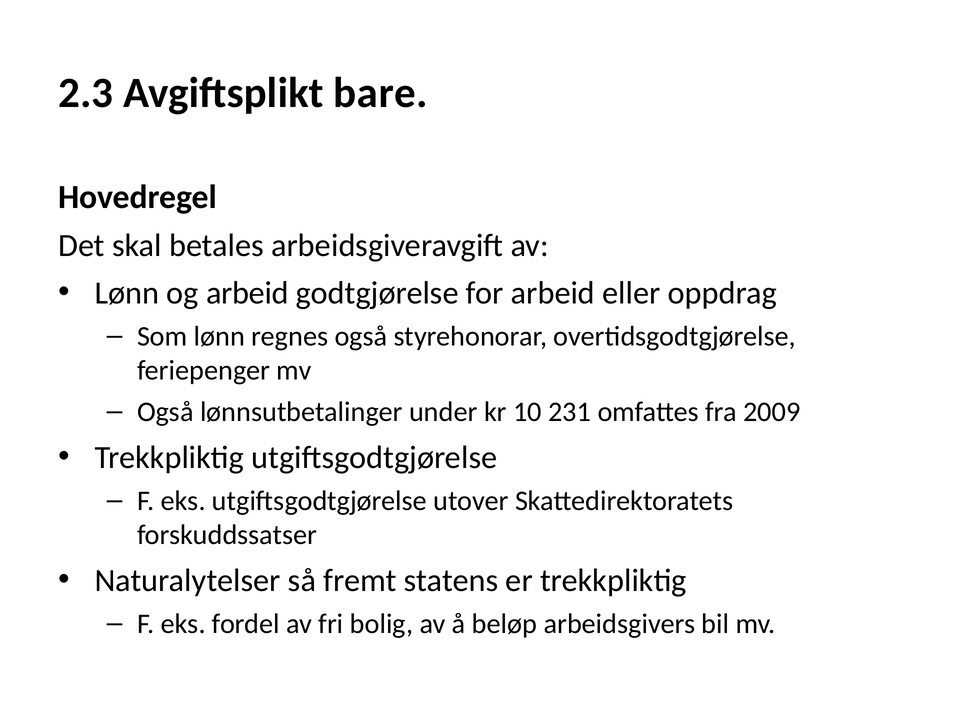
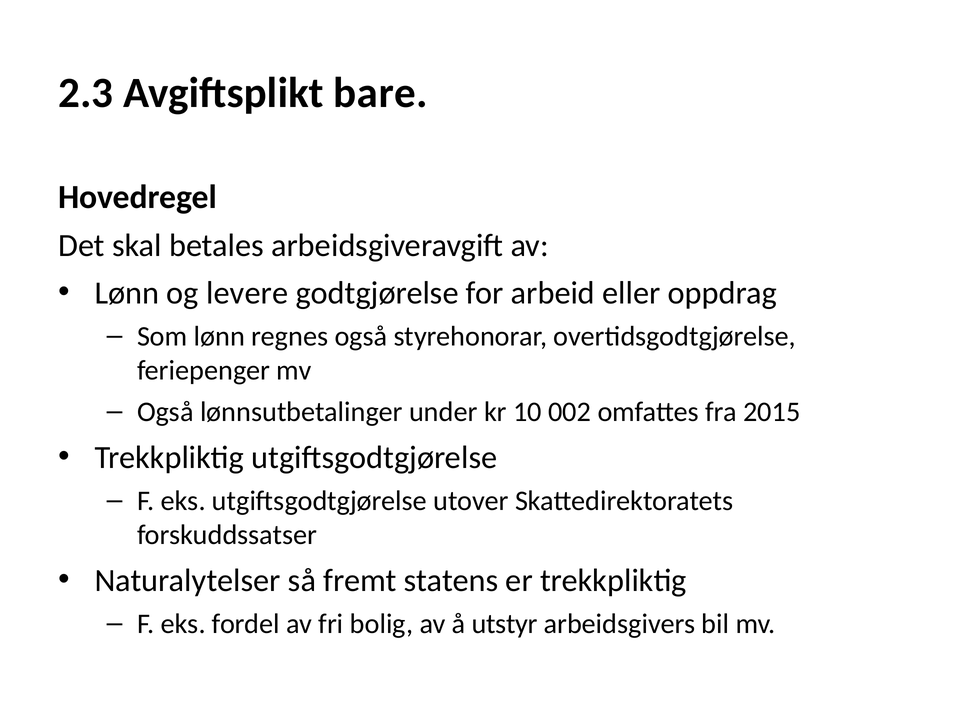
og arbeid: arbeid -> levere (247, 293)
231: 231 -> 002 (570, 412)
2009: 2009 -> 2015 (772, 412)
beløp: beløp -> utstyr (505, 624)
